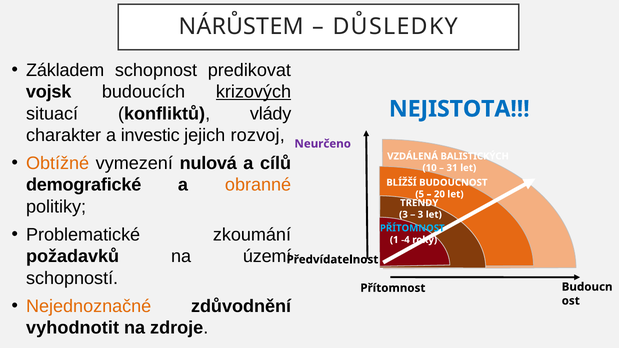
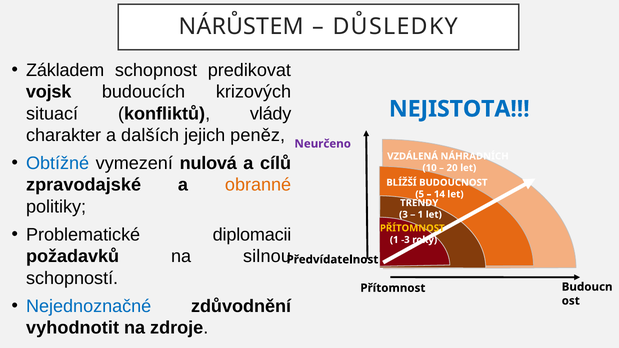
krizových underline: present -> none (253, 92)
investic: investic -> dalších (150, 135)
rozvoj: rozvoj -> peněz (258, 135)
Obtížné colour: orange -> blue (58, 163)
BALISTICKÝCH: BALISTICKÝCH -> NÁHRADNÍCH (475, 156)
31: 31 -> 20 (452, 168)
demografické: demografické -> zpravodajské (84, 185)
20: 20 -> 14 (439, 194)
3: 3 -> 1 (420, 215)
zkoumání: zkoumání -> diplomacii (252, 235)
PŘÍTOMNOST colour: light blue -> yellow (412, 228)
-4: -4 -> -3 (405, 240)
území: území -> silnou (267, 257)
Nejednoznačné colour: orange -> blue (89, 306)
